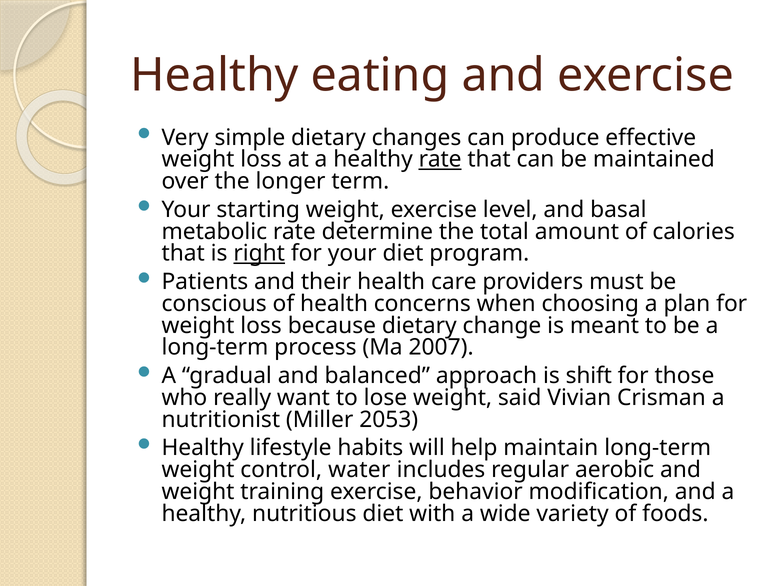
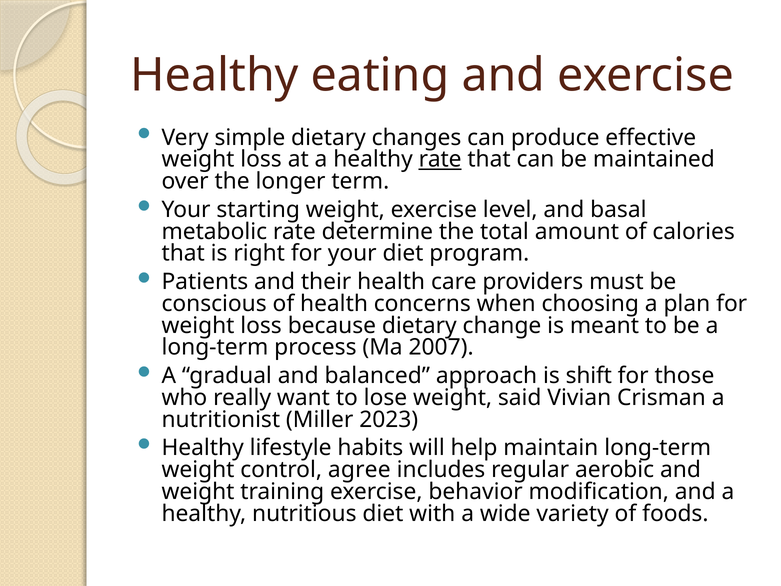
right underline: present -> none (259, 253)
2053: 2053 -> 2023 (389, 419)
water: water -> agree (359, 470)
